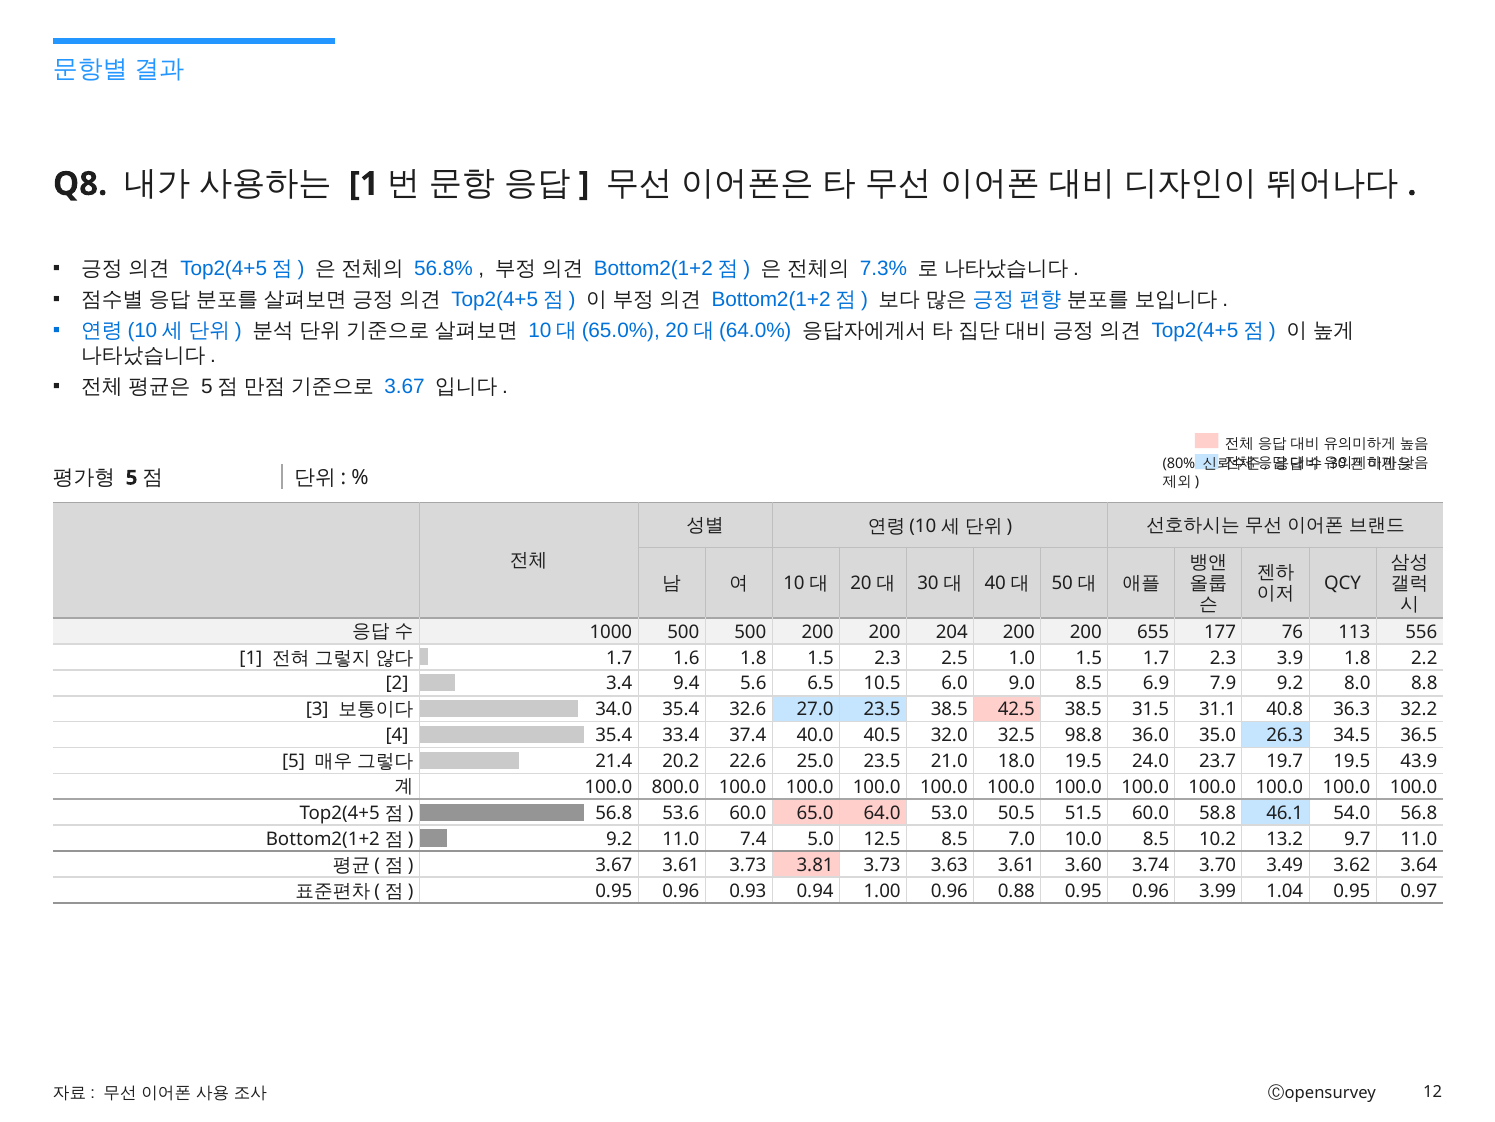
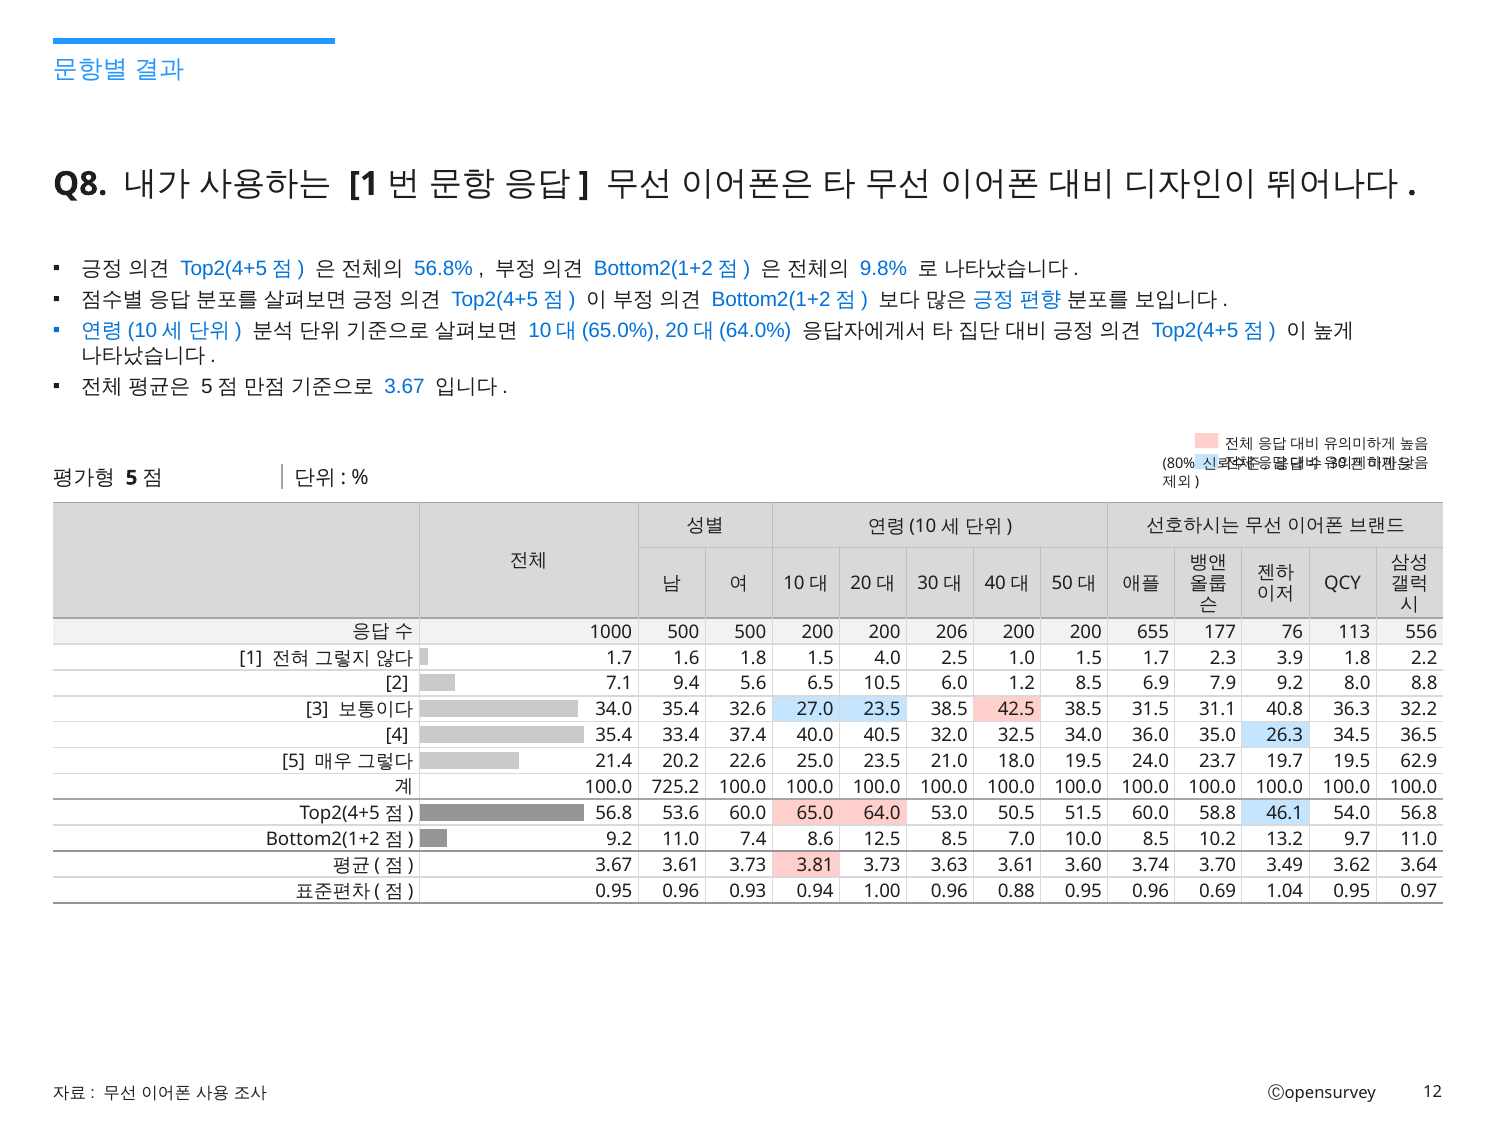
7.3%: 7.3% -> 9.8% (883, 268)
204: 204 -> 206 (952, 631)
1.5 2.3: 2.3 -> 4.0 (888, 657)
3.4: 3.4 -> 7.1 (619, 683)
9.0: 9.0 -> 1.2 (1022, 683)
32.5 98.8: 98.8 -> 34.0 (1083, 735)
43.9: 43.9 -> 62.9 (1419, 761)
800.0: 800.0 -> 725.2 (676, 787)
5.0: 5.0 -> 8.6 (821, 839)
3.99: 3.99 -> 0.69 (1218, 890)
